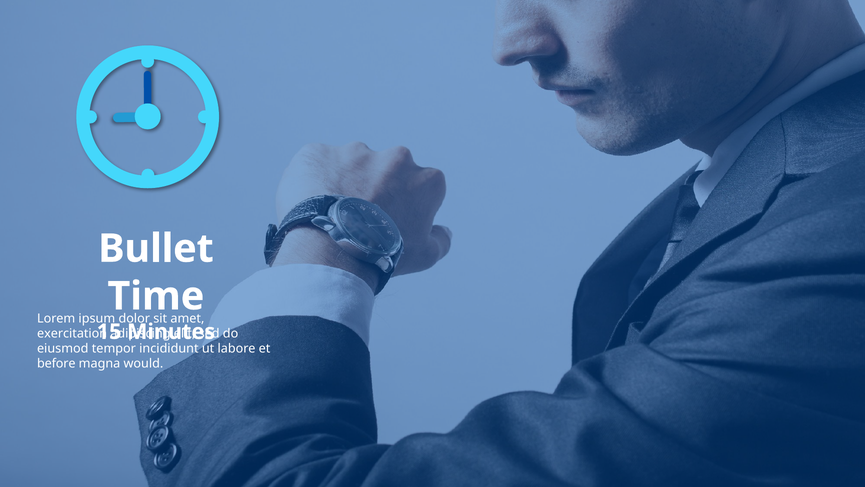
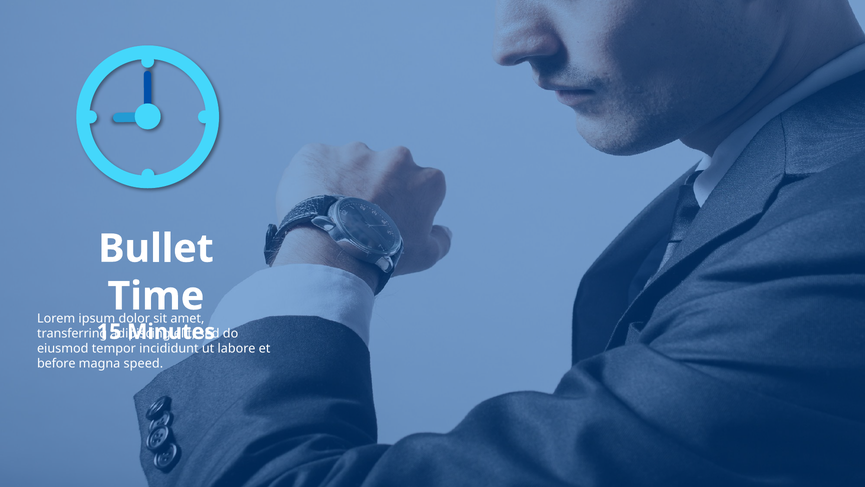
exercitation: exercitation -> transferring (72, 333)
would: would -> speed (143, 364)
